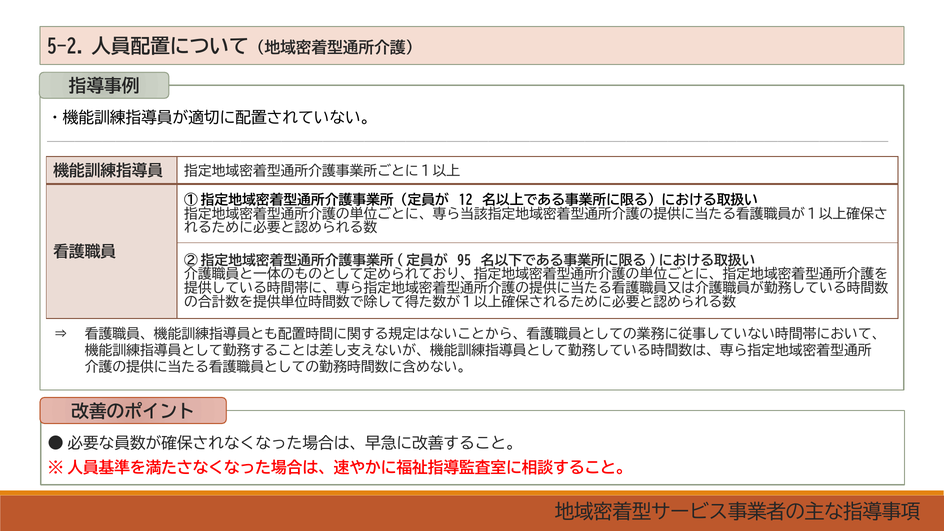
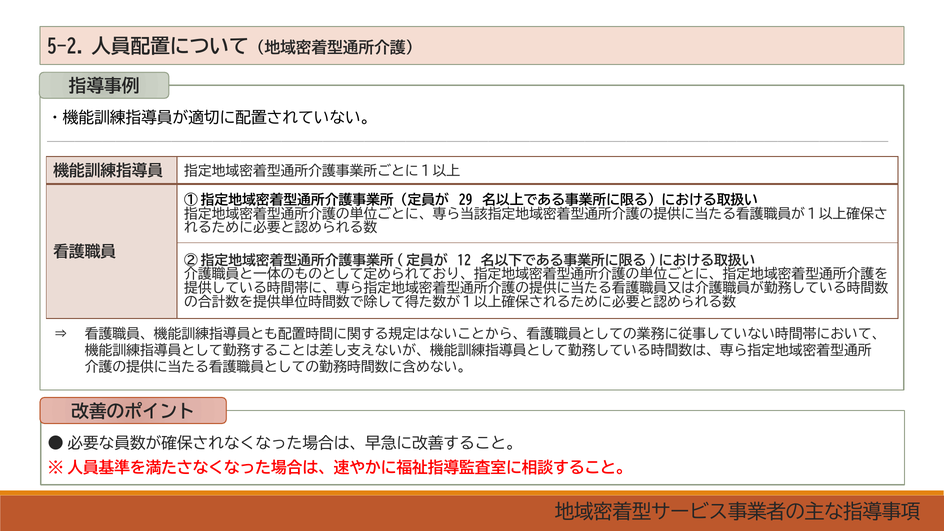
12: 12 -> 29 (466, 200)
95: 95 -> 12 (464, 261)
